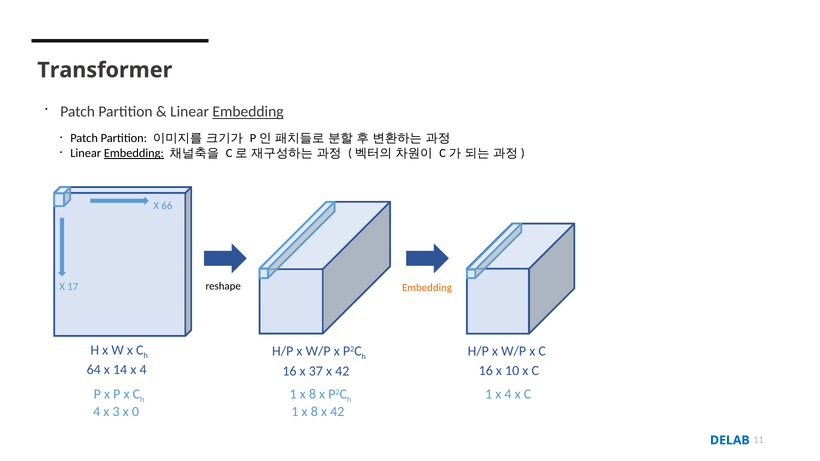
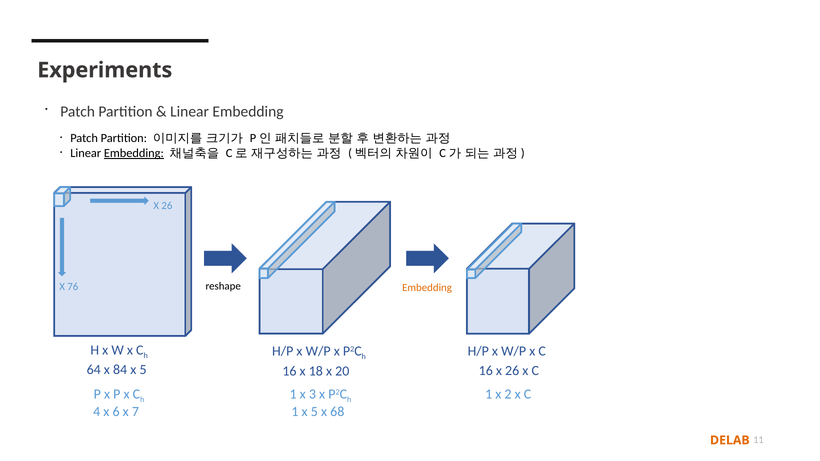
Transformer: Transformer -> Experiments (105, 70)
Embedding underline: present -> none (248, 112)
66: 66 -> 26 (167, 206)
17: 17 -> 76 (73, 287)
14: 14 -> 84 (120, 370)
4: 4 -> 5 (143, 370)
16 x 10: 10 -> 26 (512, 371)
37: 37 -> 18 (316, 371)
42: 42 -> 20 (342, 371)
1 x 4: 4 -> 2 (508, 394)
8: 8 -> 3 (312, 395)
3: 3 -> 6 (116, 412)
0: 0 -> 7 (135, 412)
8: 8 -> 5 (314, 412)
42: 42 -> 68 (337, 412)
DELAB colour: blue -> orange (730, 441)
